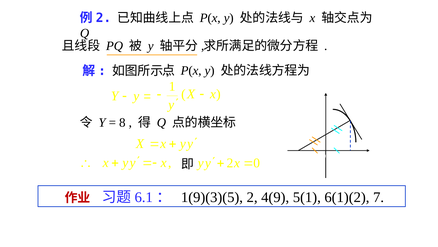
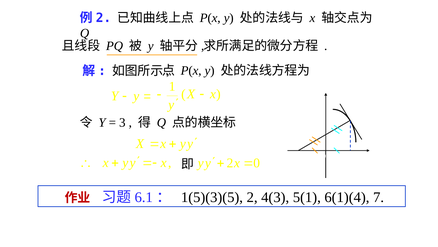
8: 8 -> 3 (122, 122)
1(9)(3)(5: 1(9)(3)(5 -> 1(5)(3)(5 (212, 197)
4(9: 4(9 -> 4(3 (275, 197)
6(1)(2: 6(1)(2 -> 6(1)(4 (347, 197)
